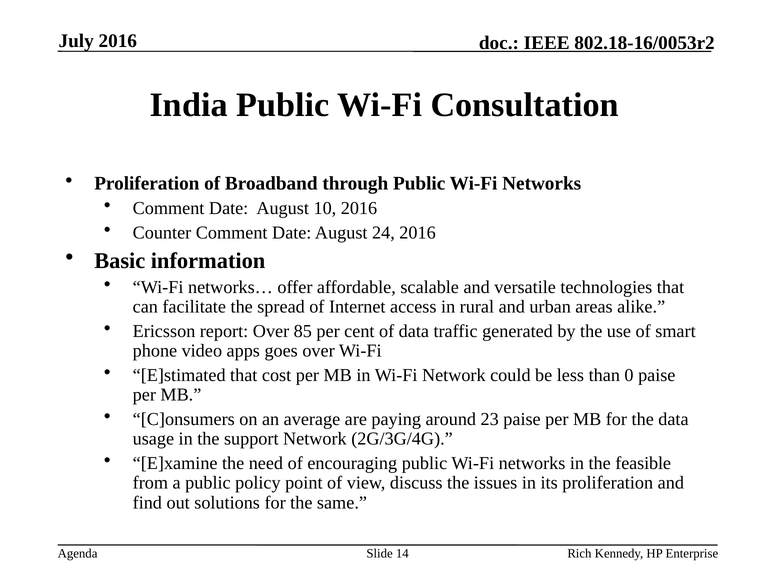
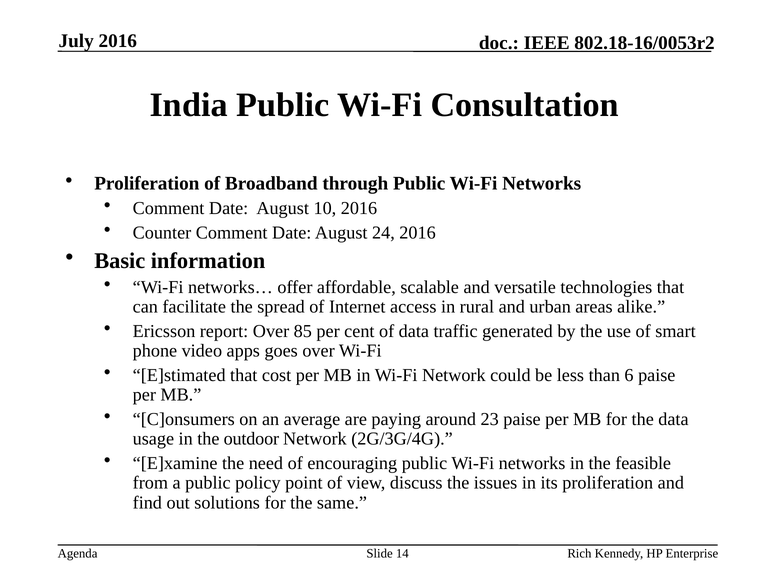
0: 0 -> 6 (629, 375)
support: support -> outdoor (251, 439)
